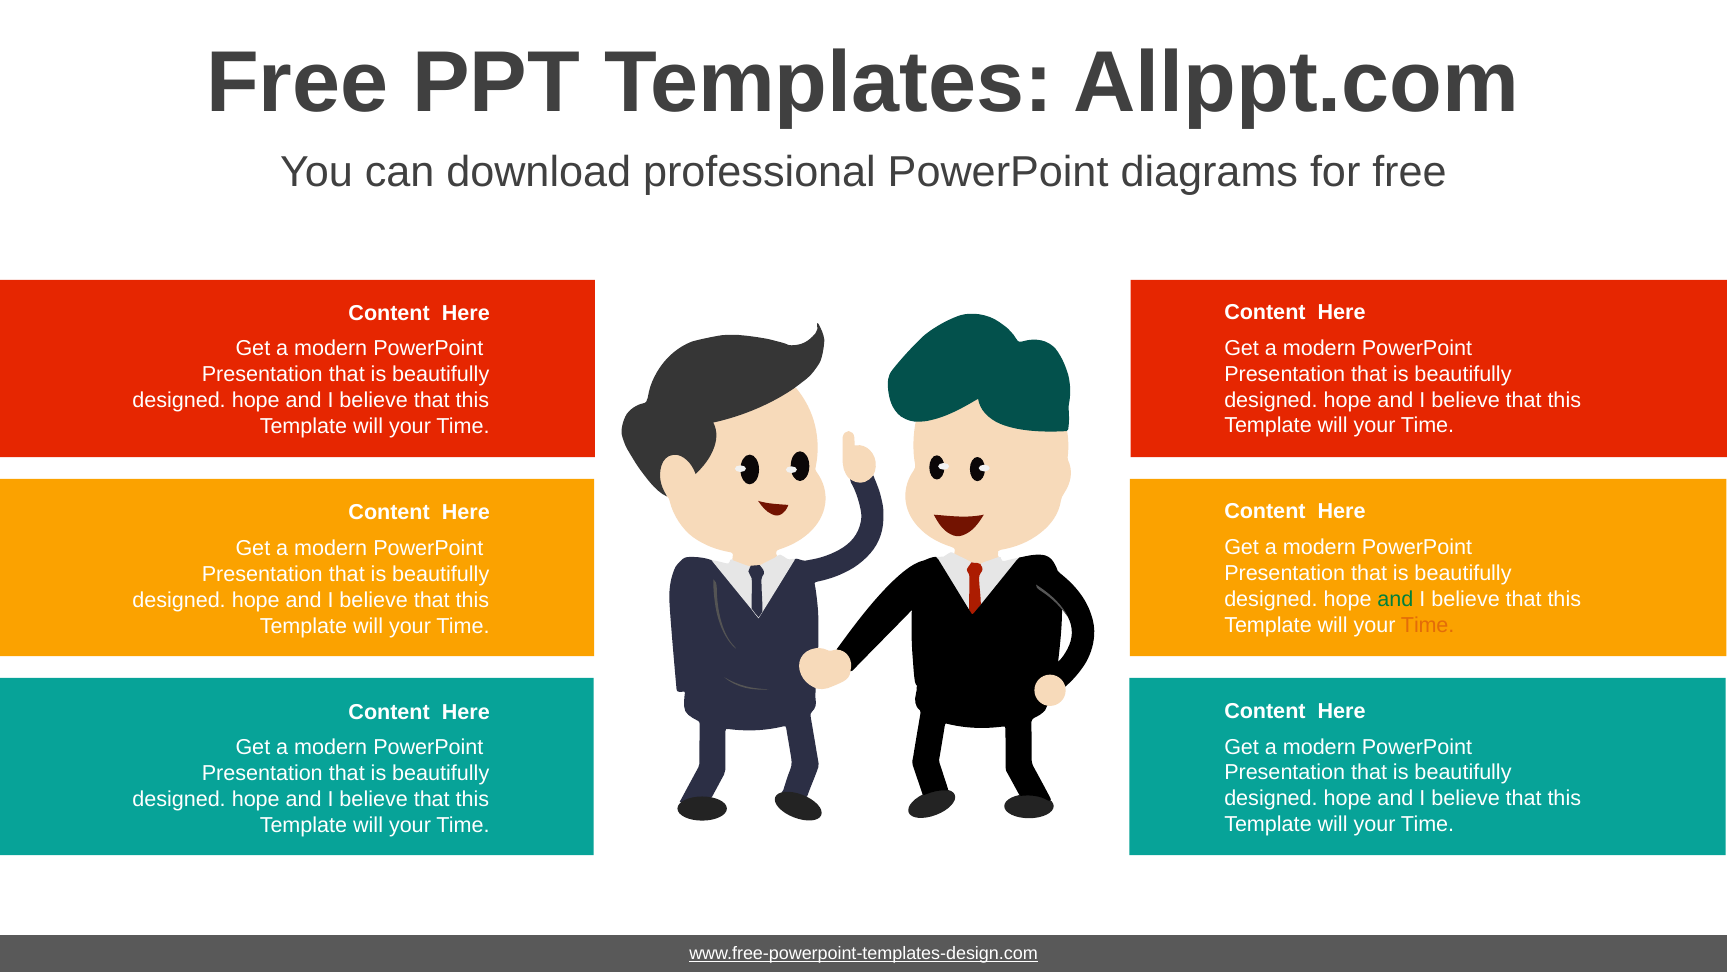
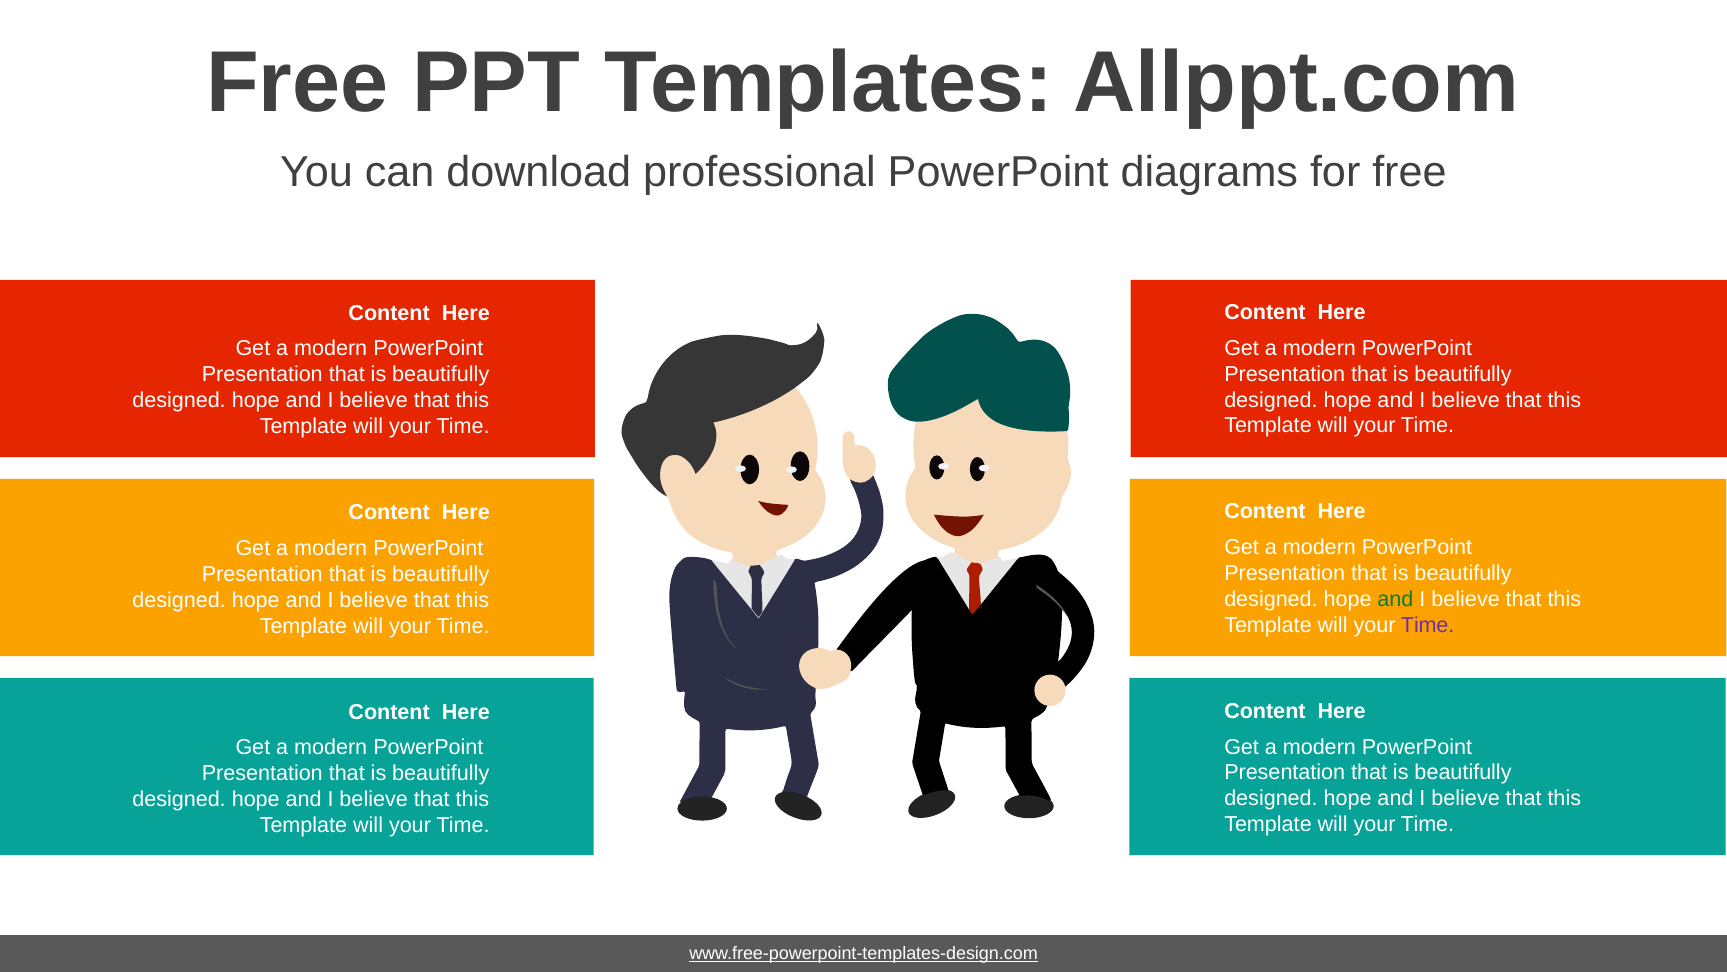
Time colour: orange -> purple (1428, 625)
